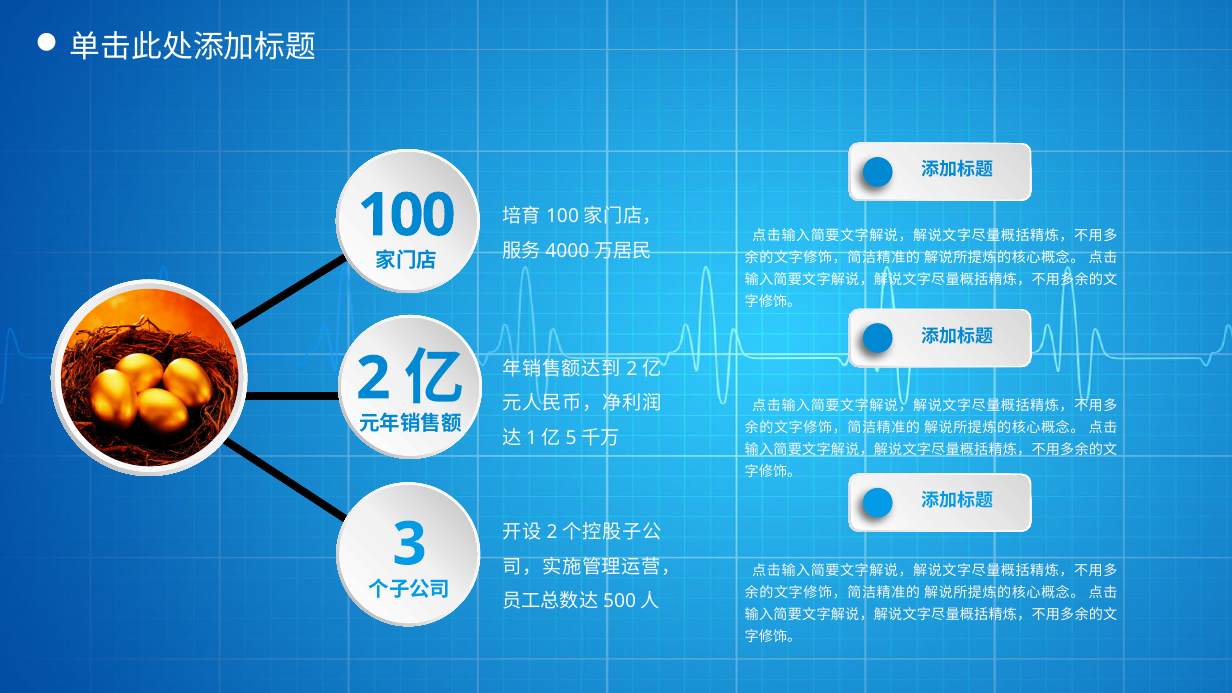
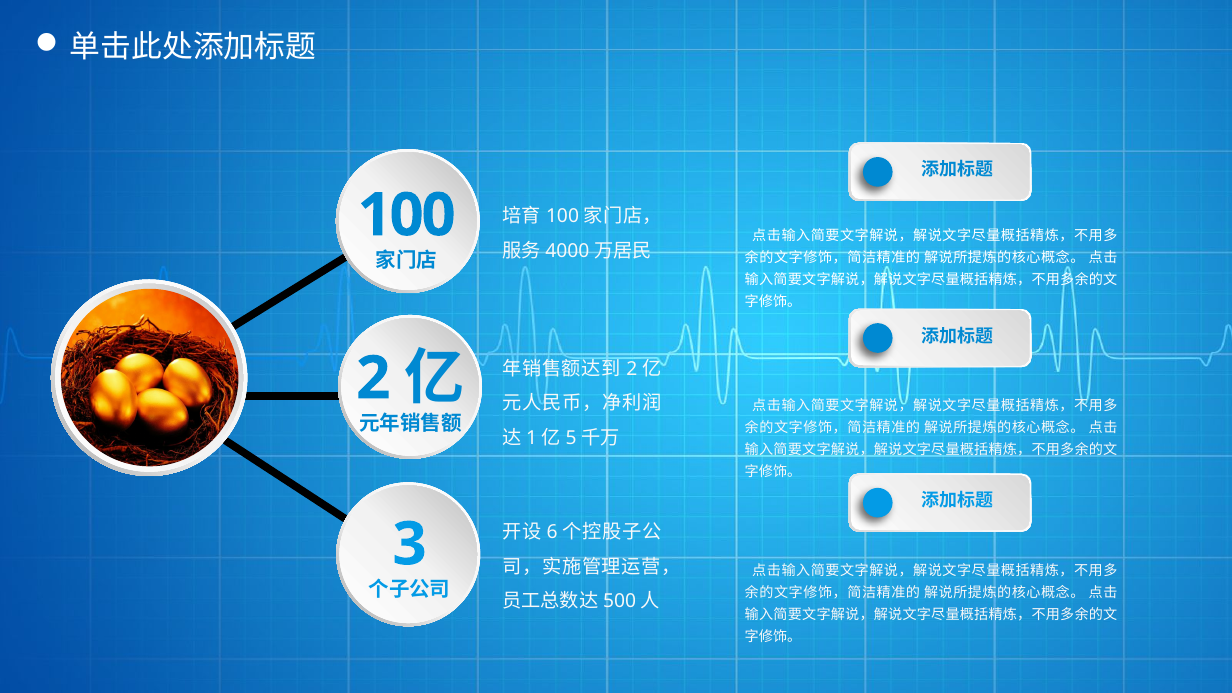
2: 2 -> 6 (552, 532)
